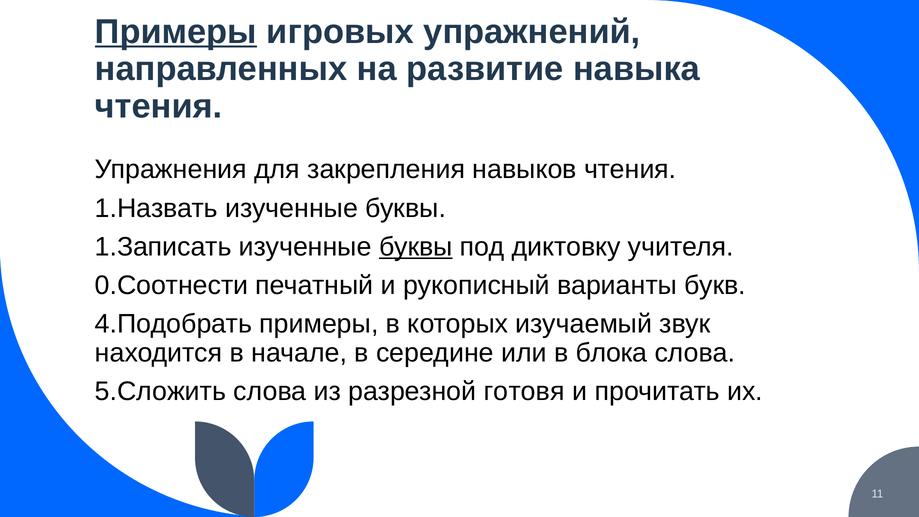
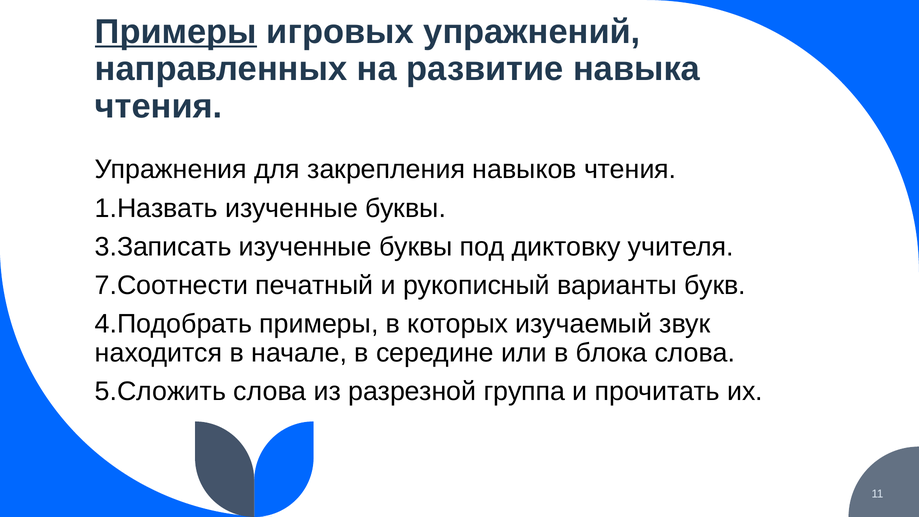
1.Записать: 1.Записать -> 3.Записать (163, 247)
буквы underline: present -> none (416, 247)
0.Соотнести: 0.Соотнести -> 7.Соотнести (172, 285)
готовя: готовя -> группа (524, 391)
